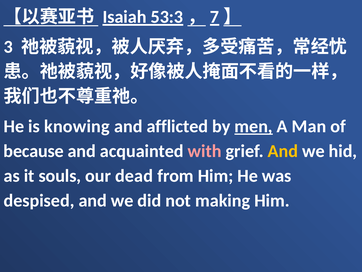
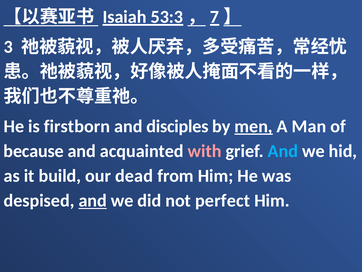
knowing: knowing -> firstborn (77, 126)
afflicted: afflicted -> disciples (177, 126)
And colour: yellow -> light blue (283, 151)
souls: souls -> build (60, 176)
and underline: none -> present (93, 200)
making: making -> perfect (223, 200)
